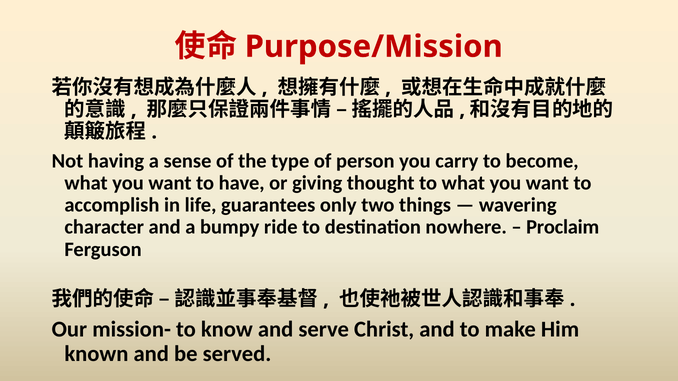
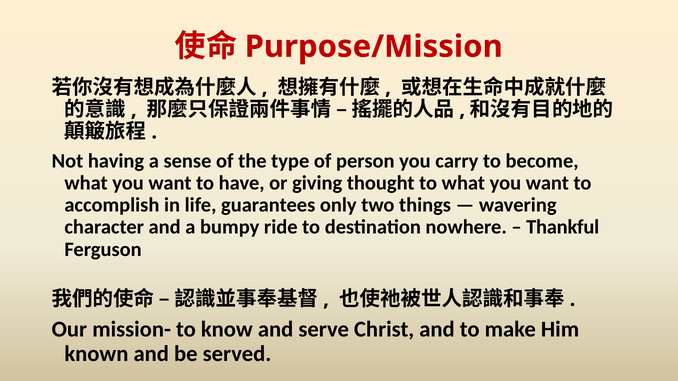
Proclaim: Proclaim -> Thankful (563, 227)
